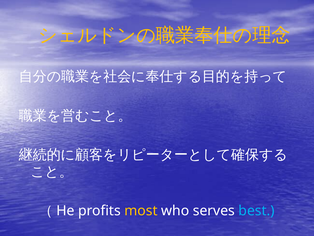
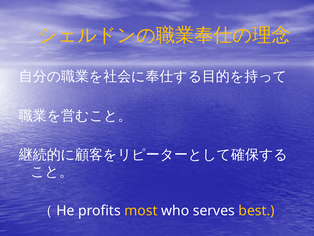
best colour: light blue -> yellow (257, 210)
